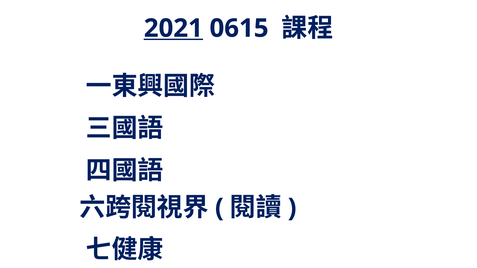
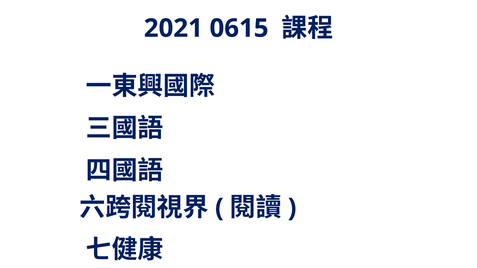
2021 underline: present -> none (173, 28)
